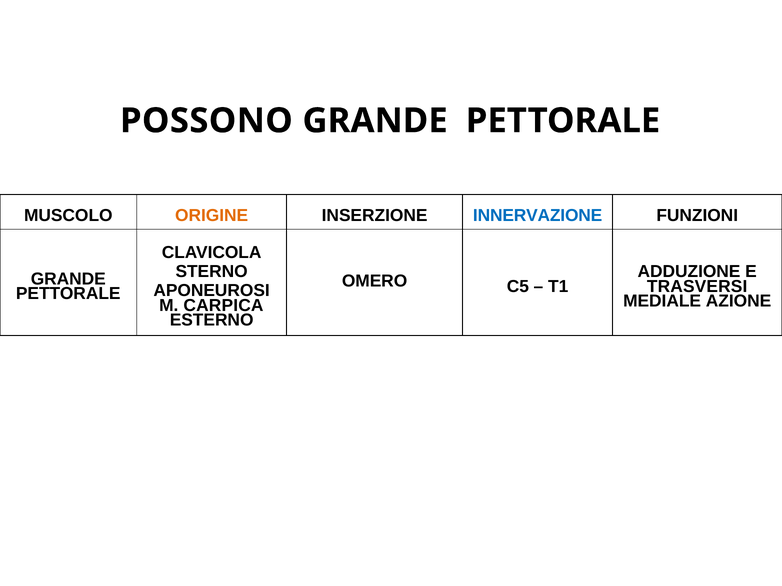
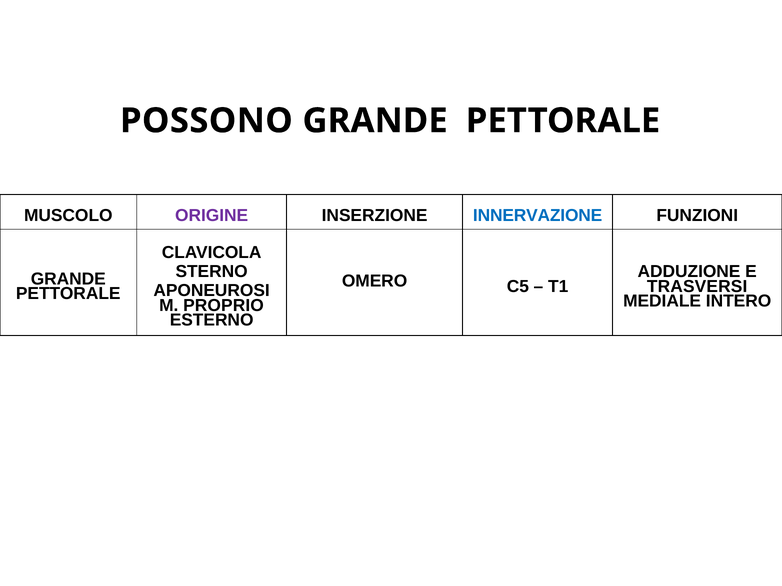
ORIGINE colour: orange -> purple (212, 216)
AZIONE: AZIONE -> INTERO (739, 301)
CARPICA: CARPICA -> PROPRIO (223, 306)
